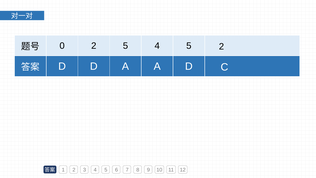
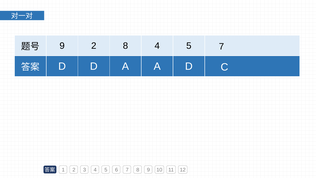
0: 0 -> 9 (62, 46)
2 5: 5 -> 8 (125, 46)
5 2: 2 -> 7 (221, 46)
